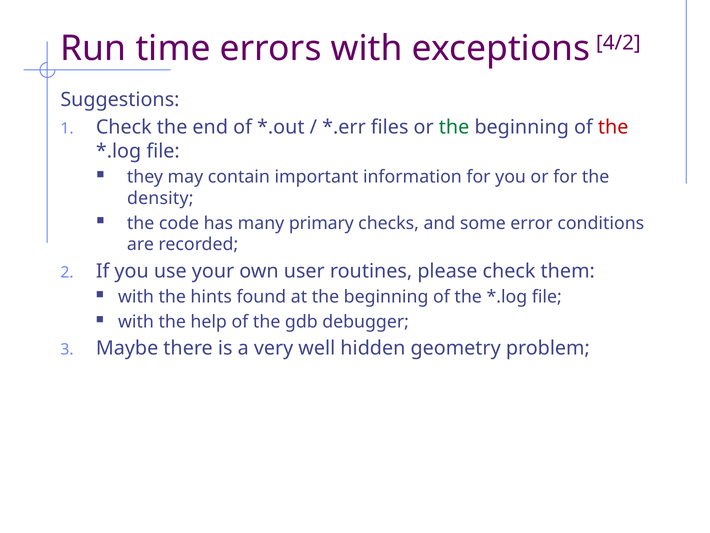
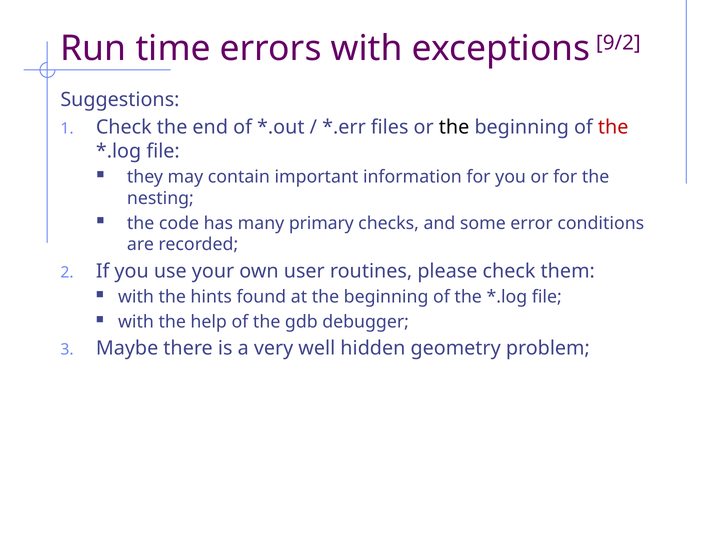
4/2: 4/2 -> 9/2 (618, 43)
the colour: green -> black (454, 127)
density: density -> nesting (160, 198)
